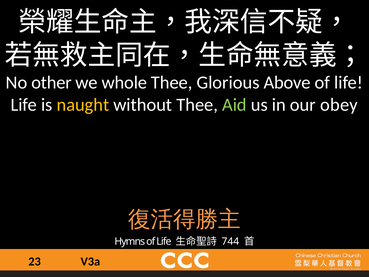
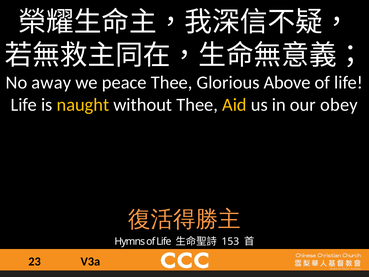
other: other -> away (51, 82)
whole: whole -> peace (124, 82)
Aid colour: light green -> yellow (234, 105)
744: 744 -> 153 (230, 241)
